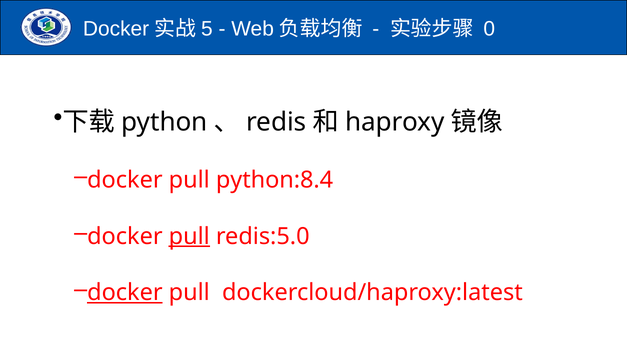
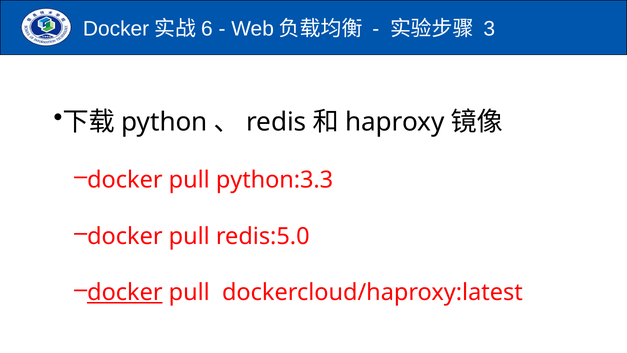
5: 5 -> 6 (207, 29)
0: 0 -> 3 (489, 29)
python:8.4: python:8.4 -> python:3.3 (275, 180)
pull underline: present -> none (189, 236)
